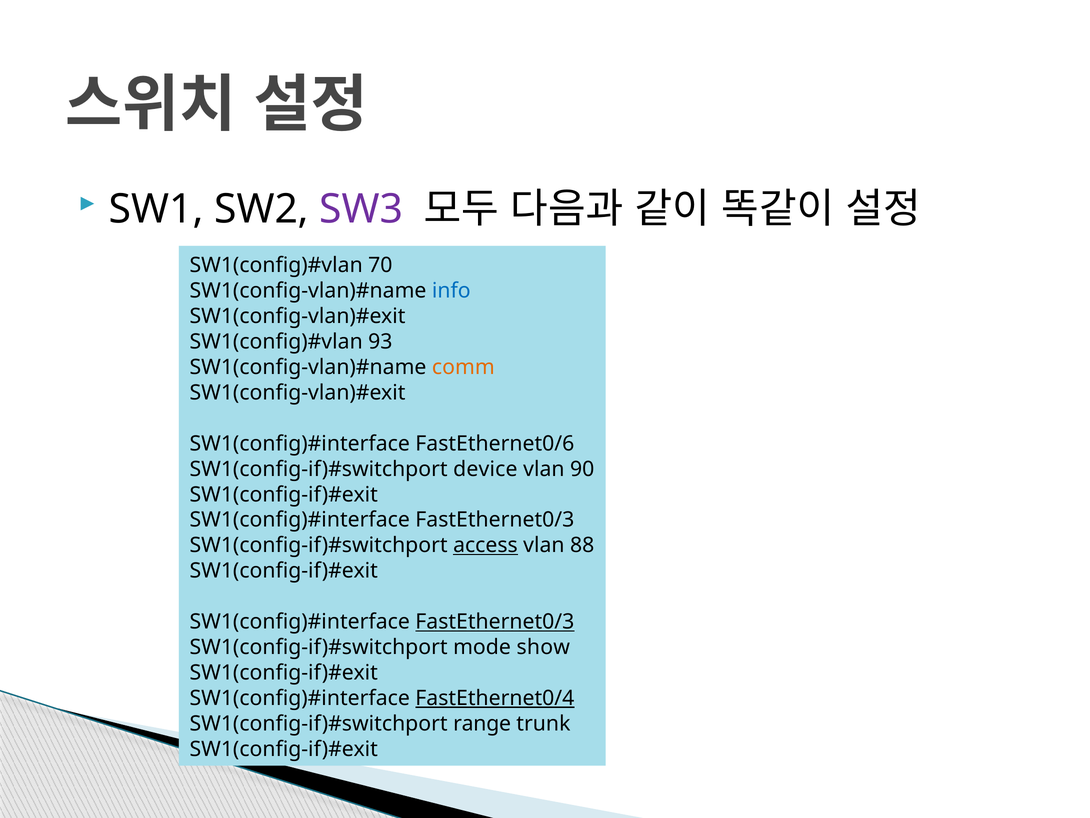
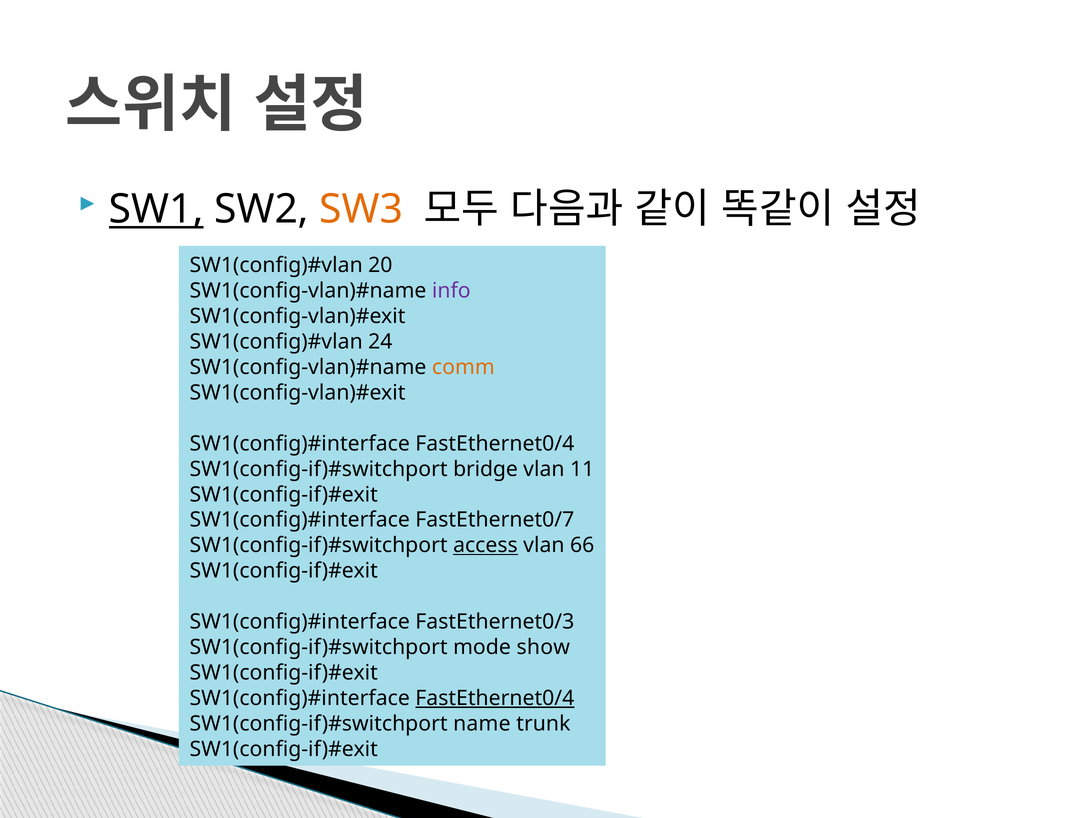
SW1 underline: none -> present (156, 209)
SW3 colour: purple -> orange (361, 209)
70: 70 -> 20 (380, 265)
info colour: blue -> purple (451, 291)
93: 93 -> 24 (380, 342)
FastEthernet0/6: FastEthernet0/6 -> FastEthernet0/4 (495, 443)
device: device -> bridge (485, 469)
90: 90 -> 11 (582, 469)
FastEthernet0/3: FastEthernet0/3 -> FastEthernet0/7 (495, 520)
88: 88 -> 66 (582, 545)
FastEthernet0/3 underline: present -> none (495, 621)
range: range -> name (482, 723)
